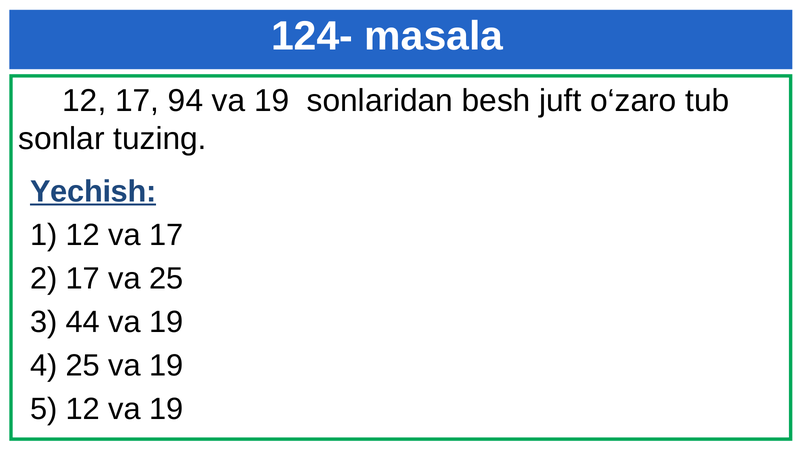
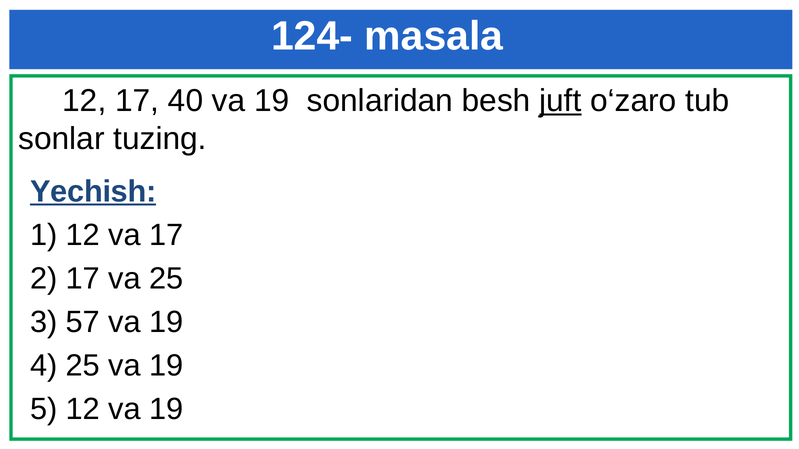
94: 94 -> 40 (186, 101)
juft underline: none -> present (560, 101)
44: 44 -> 57 (83, 322)
